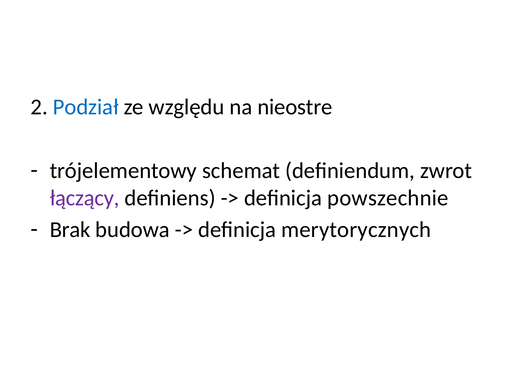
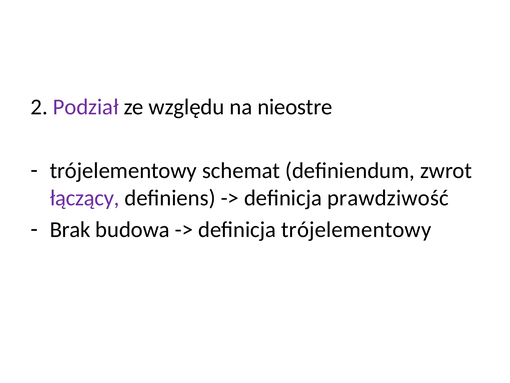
Podział colour: blue -> purple (86, 107)
powszechnie: powszechnie -> prawdziwość (388, 198)
definicja merytorycznych: merytorycznych -> trójelementowy (356, 229)
